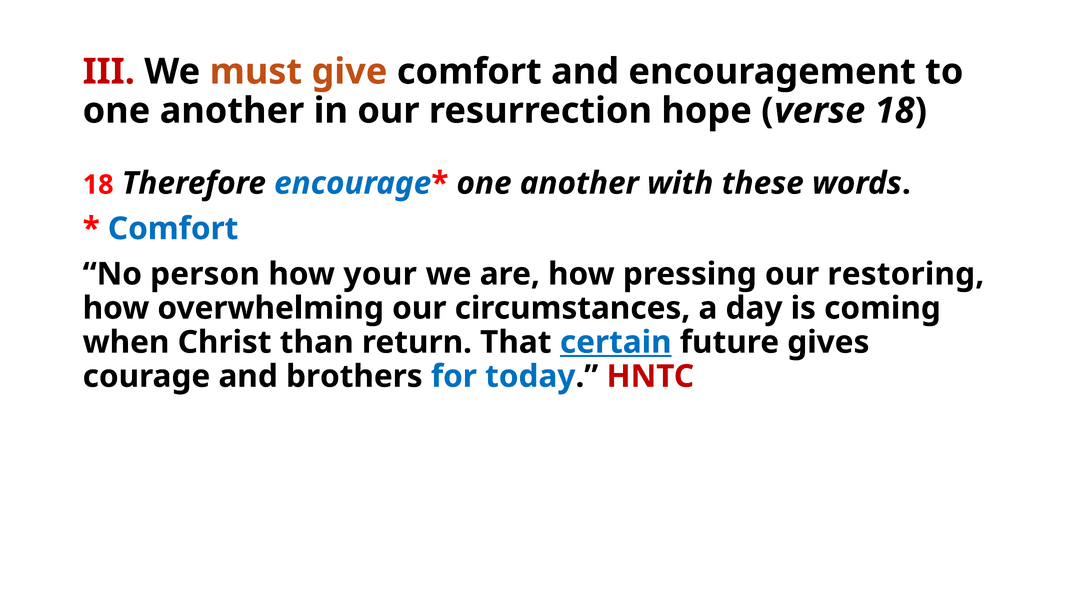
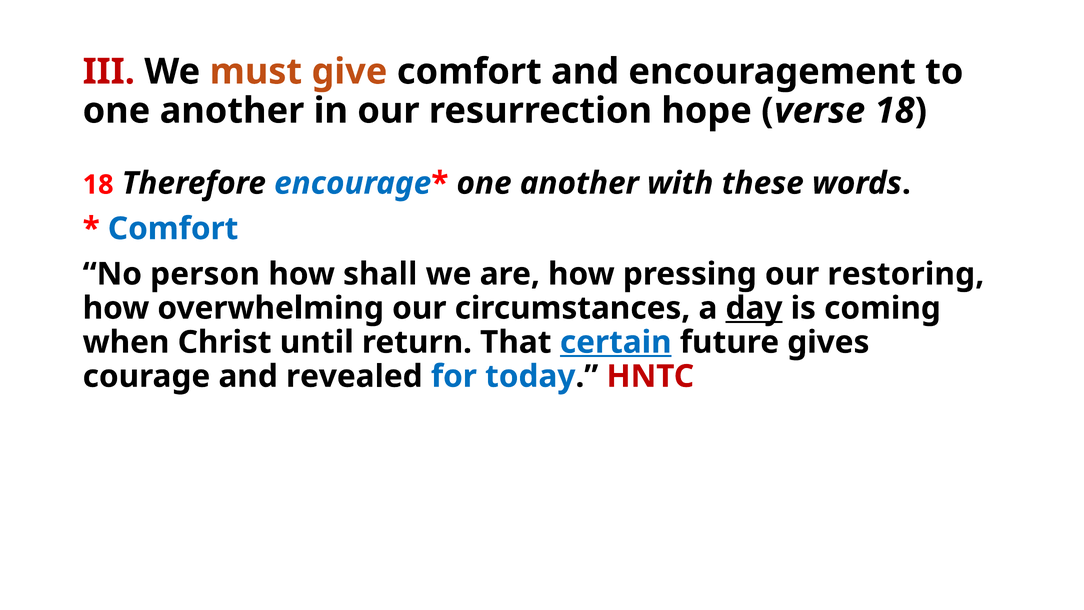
your: your -> shall (380, 274)
day underline: none -> present (754, 308)
than: than -> until (317, 342)
brothers: brothers -> revealed (354, 376)
